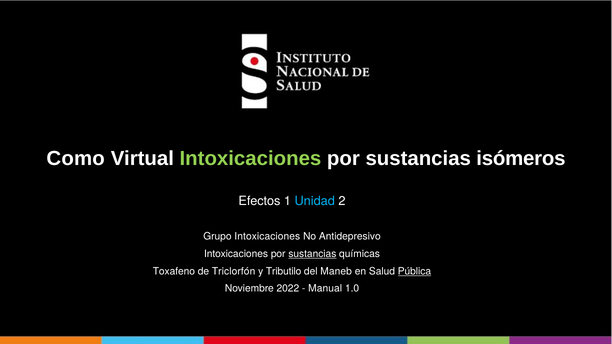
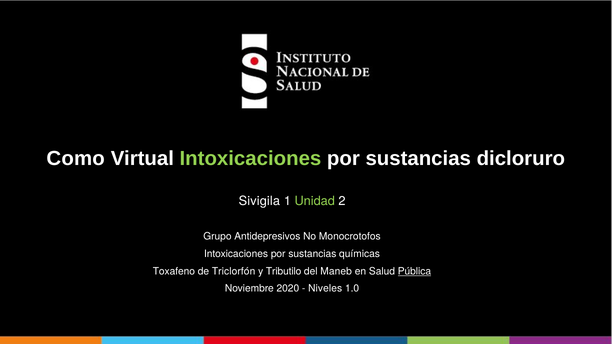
isómeros: isómeros -> dicloruro (521, 159)
Efectos: Efectos -> Sivigila (259, 201)
Unidad colour: light blue -> light green (315, 201)
Grupo Intoxicaciones: Intoxicaciones -> Antidepresivos (267, 237)
Antidepresivo: Antidepresivo -> Monocrotofos (350, 237)
sustancias underline: present -> none (312, 254)
2022: 2022 -> 2020 (288, 289)
Manual: Manual -> Niveles (325, 289)
